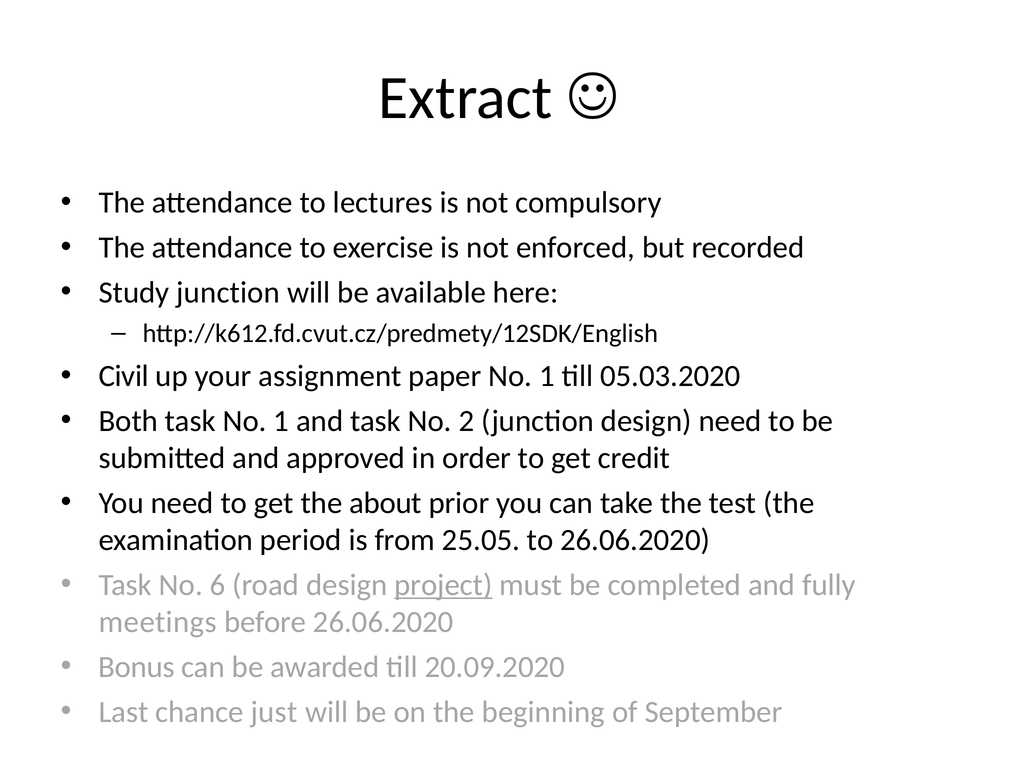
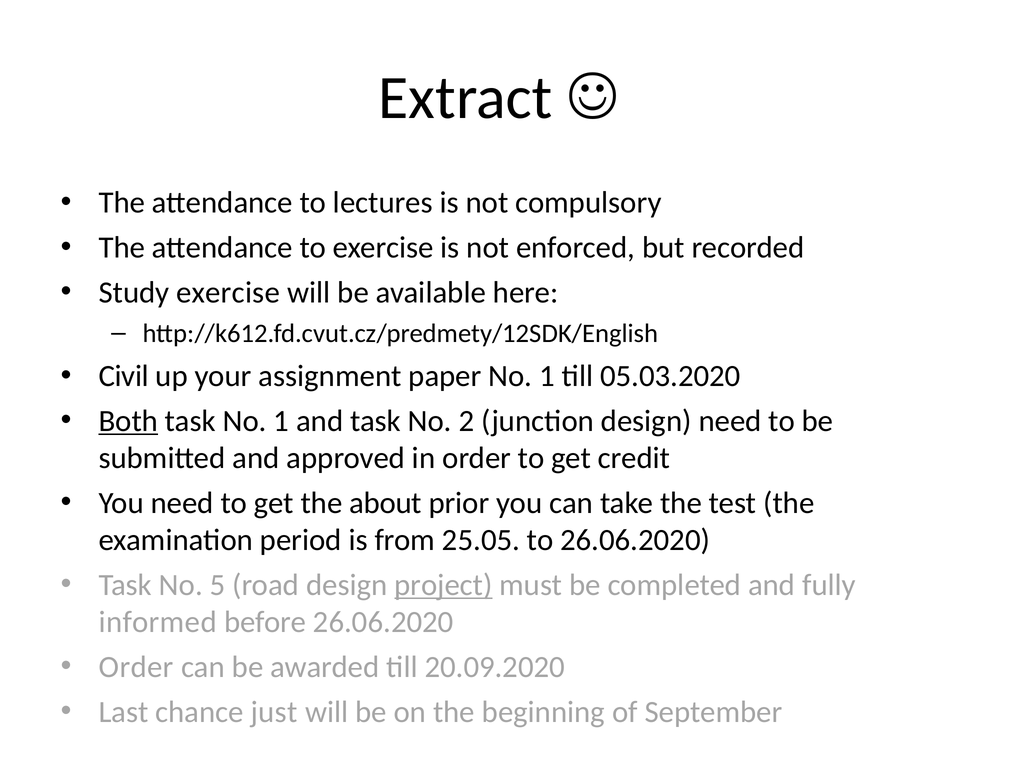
Study junction: junction -> exercise (228, 293)
Both underline: none -> present (128, 421)
6: 6 -> 5 (218, 585)
meetings: meetings -> informed (158, 622)
Bonus: Bonus -> Order (136, 667)
